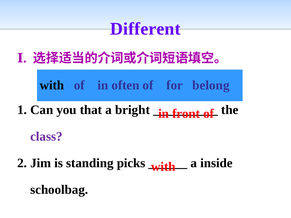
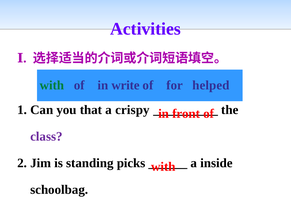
Different: Different -> Activities (145, 29)
with colour: black -> green (52, 85)
often: often -> write (126, 85)
belong: belong -> helped (211, 85)
bright: bright -> crispy (132, 110)
